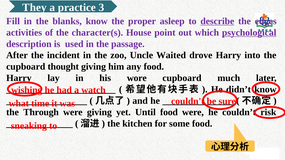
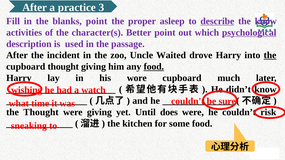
They: They -> After (35, 7)
blanks know: know -> point (97, 21)
the edges: edges -> know (266, 21)
House: House -> Better (139, 33)
the underline: none -> present (270, 55)
food underline: none -> present (154, 67)
the Through: Through -> Thought (41, 112)
Until food: food -> does (169, 112)
